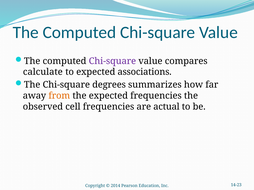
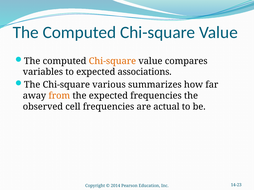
Chi-square colour: purple -> orange (112, 61)
calculate: calculate -> variables (43, 72)
degrees: degrees -> various (109, 85)
